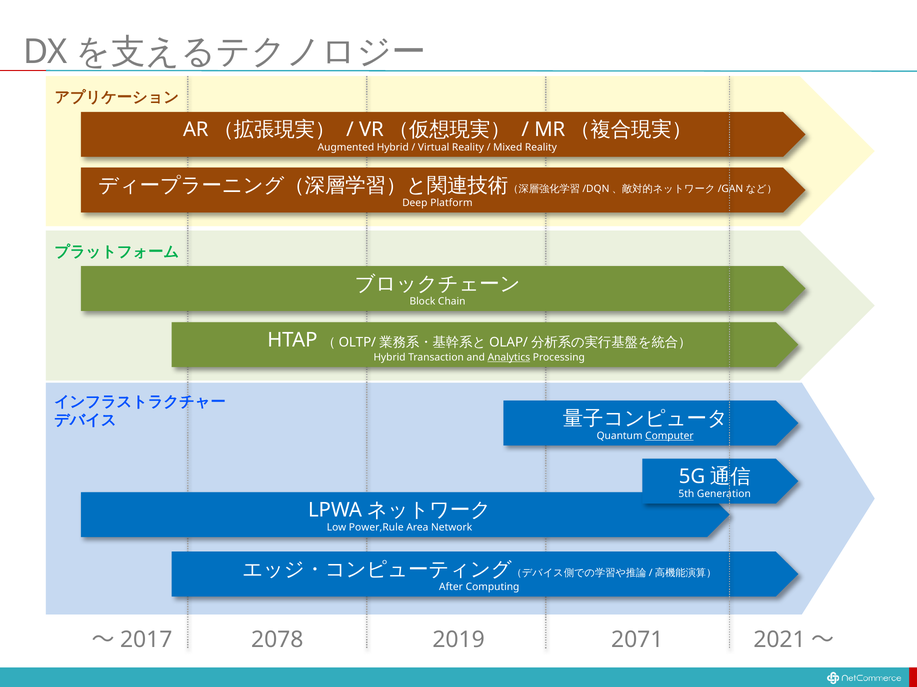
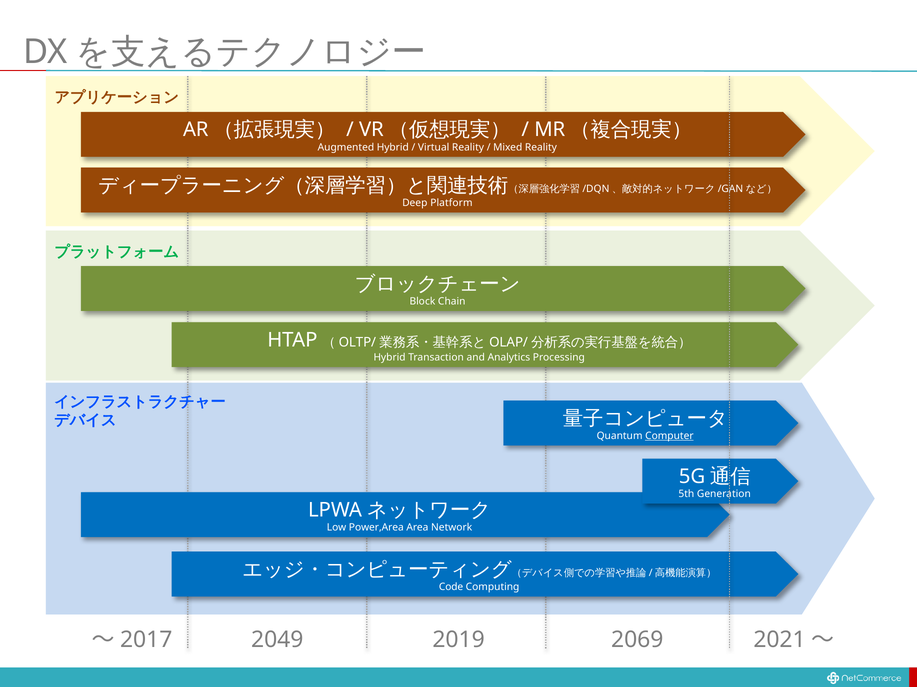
Analytics underline: present -> none (509, 358)
Power,Rule: Power,Rule -> Power,Area (376, 528)
After: After -> Code (451, 588)
2078: 2078 -> 2049 (277, 641)
2071: 2071 -> 2069 (637, 641)
